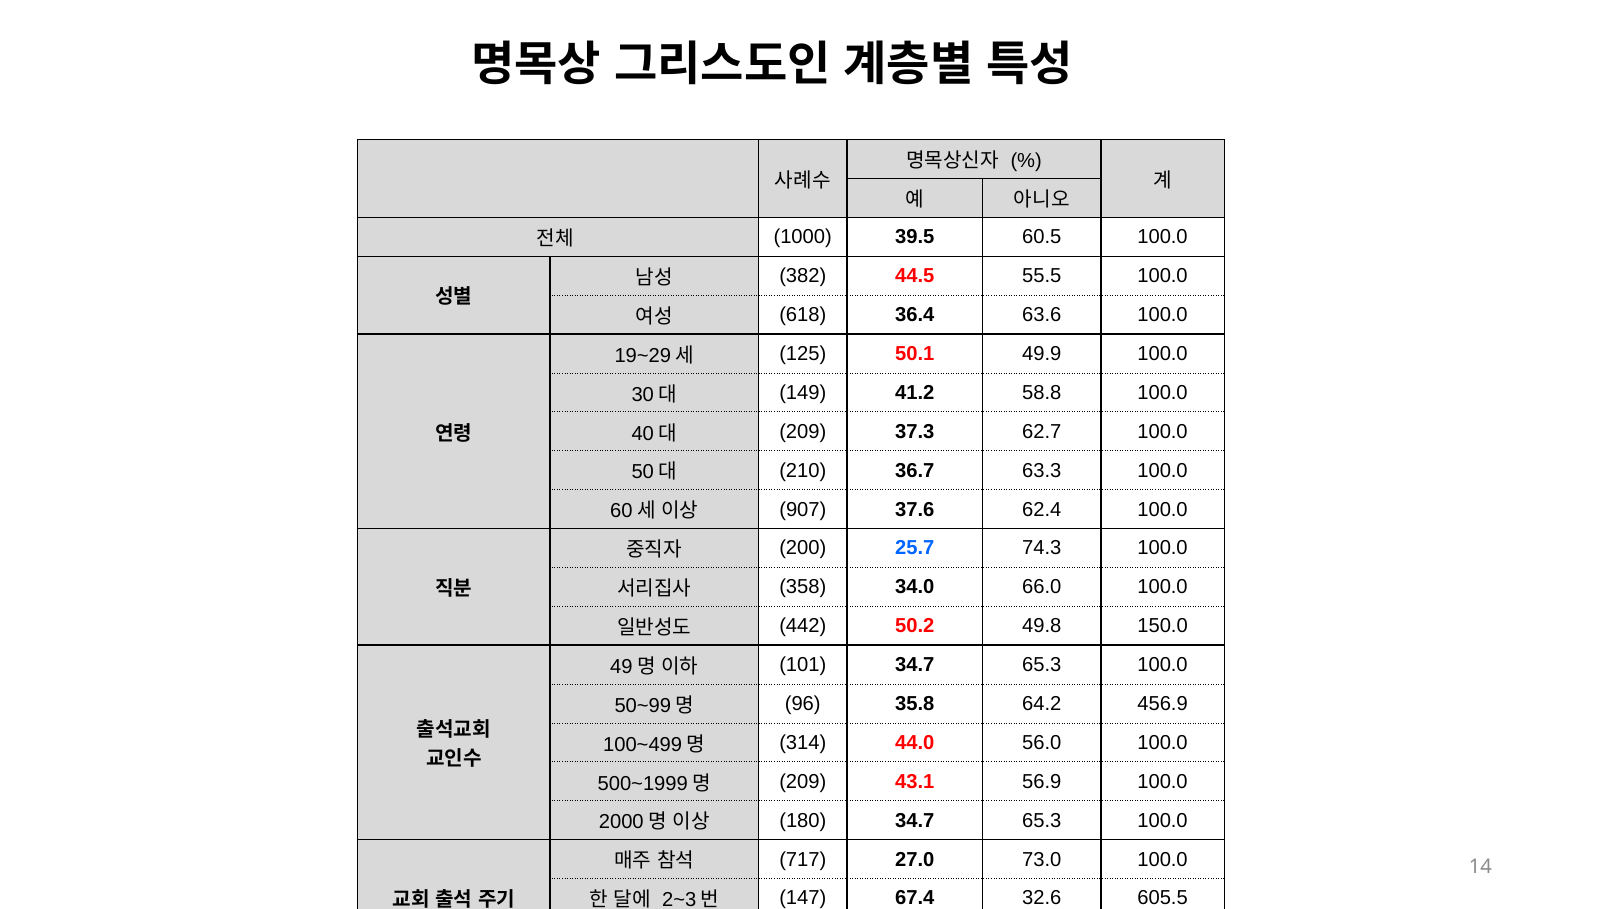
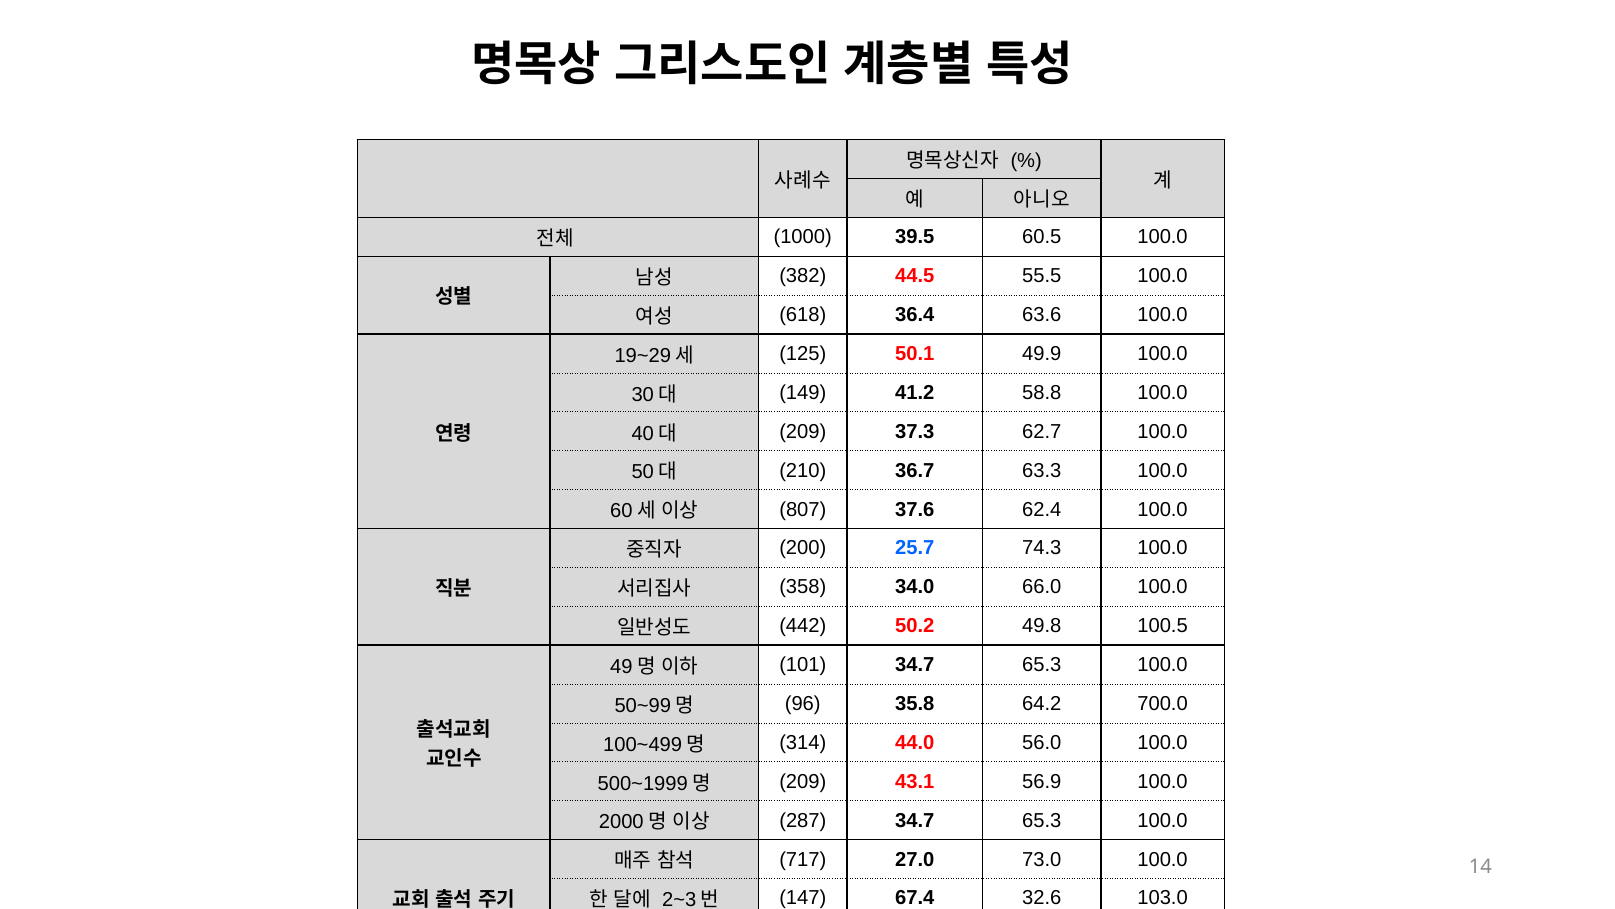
907: 907 -> 807 (803, 509)
150.0: 150.0 -> 100.5 (1163, 626)
456.9: 456.9 -> 700.0 (1163, 703)
180: 180 -> 287 (803, 820)
605.5: 605.5 -> 103.0 (1163, 898)
